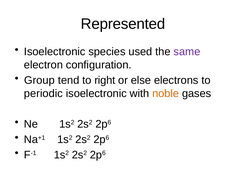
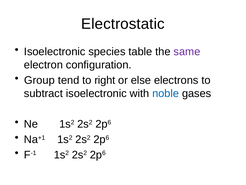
Represented: Represented -> Electrostatic (123, 24)
used: used -> table (140, 52)
periodic: periodic -> subtract (43, 93)
noble colour: orange -> blue (166, 93)
